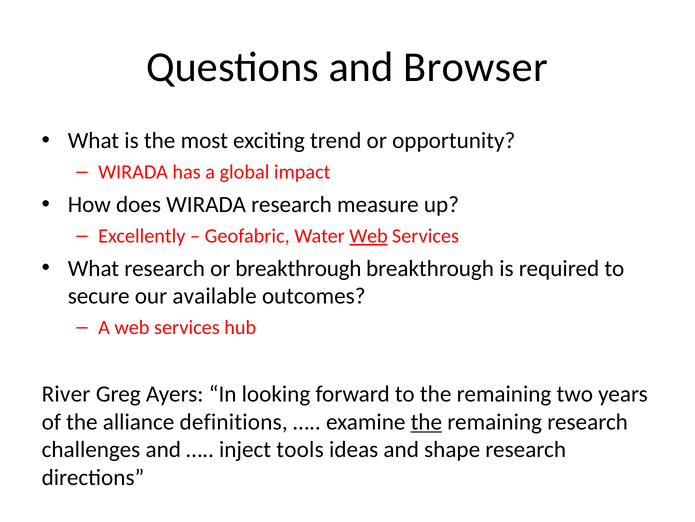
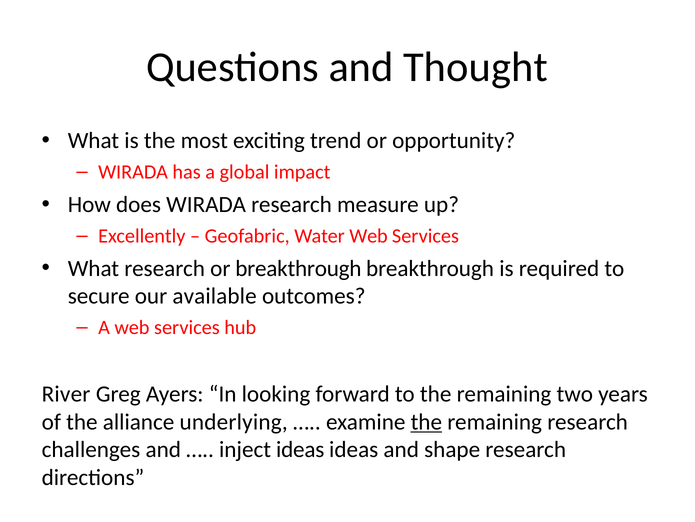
Browser: Browser -> Thought (476, 67)
Web underline: present -> none (368, 236)
definitions: definitions -> underlying (234, 421)
inject tools: tools -> ideas (300, 449)
